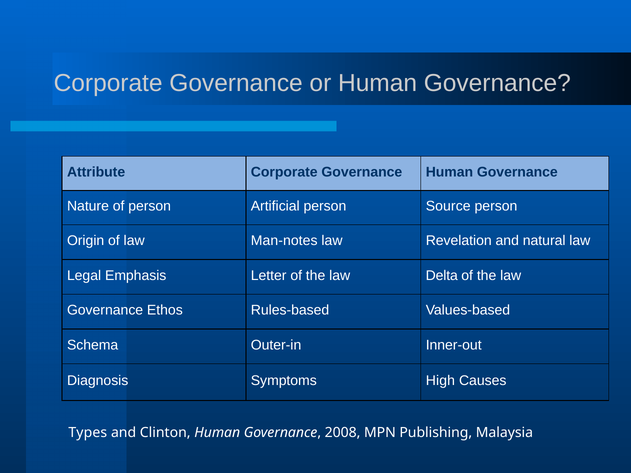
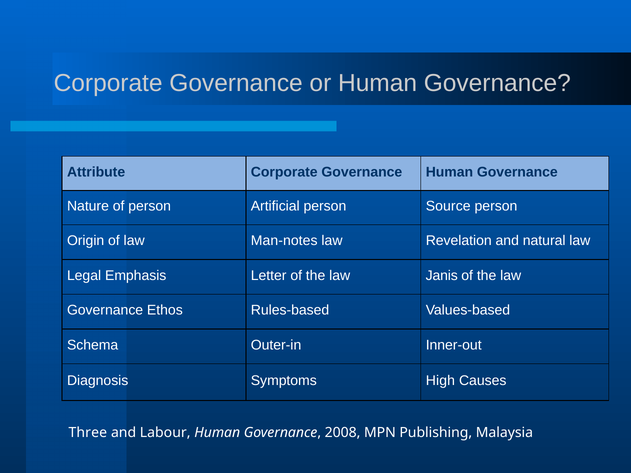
Delta: Delta -> Janis (442, 276)
Types: Types -> Three (88, 433)
Clinton: Clinton -> Labour (165, 433)
